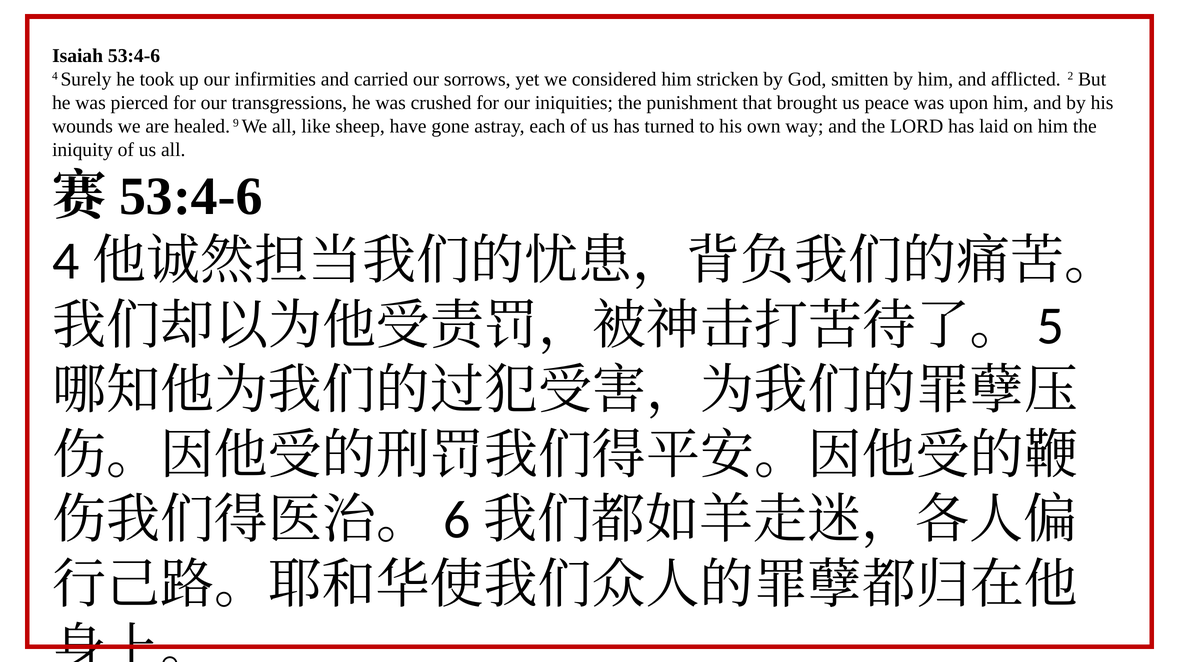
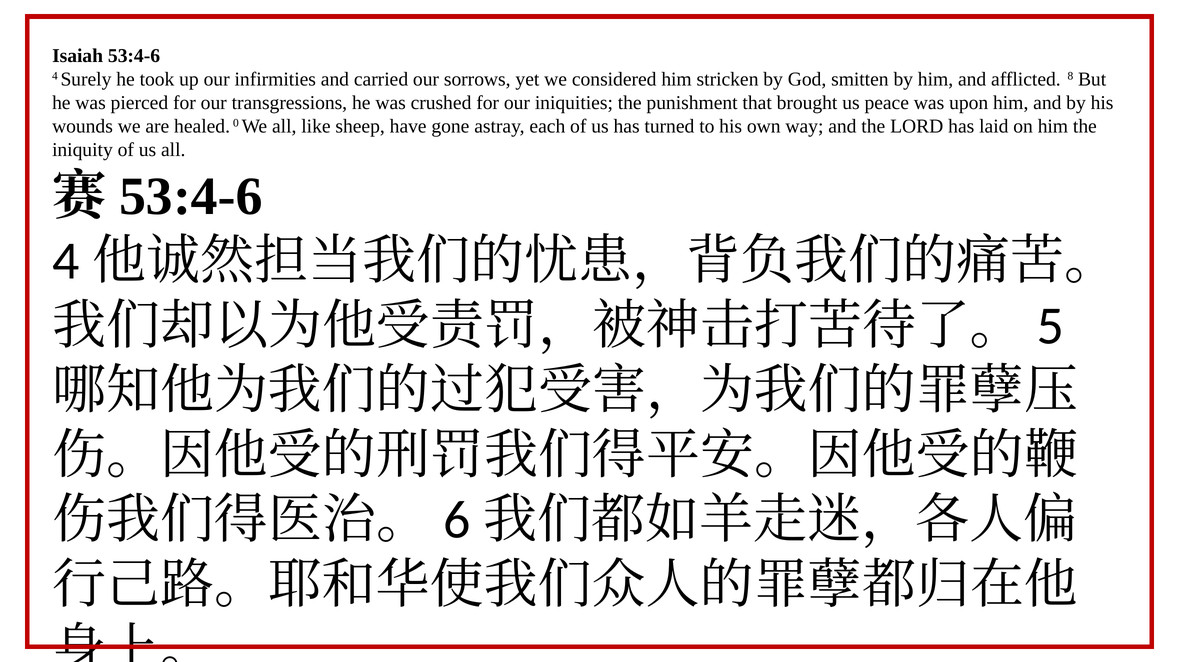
2: 2 -> 8 (1070, 76)
9: 9 -> 0 (236, 123)
